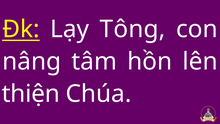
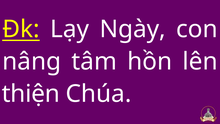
Tông: Tông -> Ngày (133, 29)
